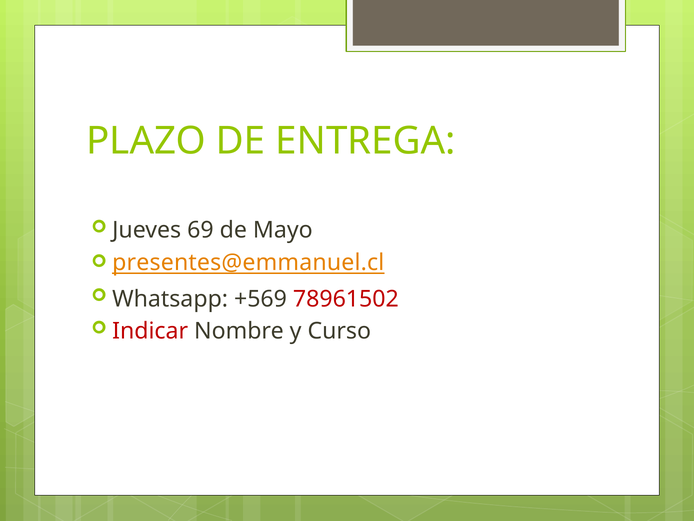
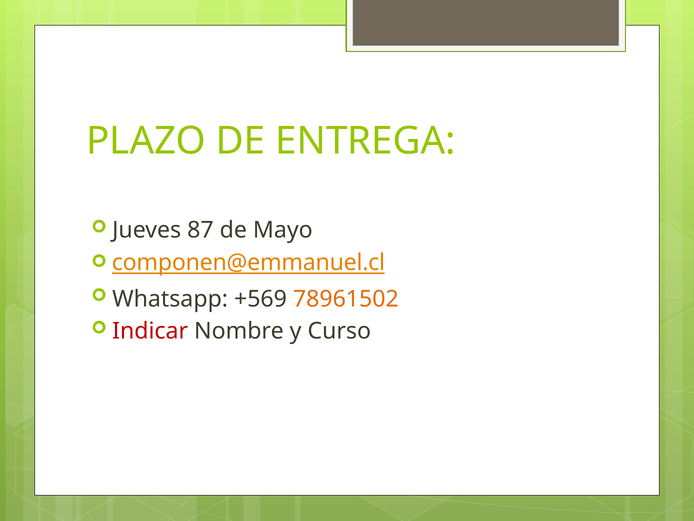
69: 69 -> 87 (200, 230)
presentes@emmanuel.cl: presentes@emmanuel.cl -> componen@emmanuel.cl (248, 262)
78961502 colour: red -> orange (346, 299)
